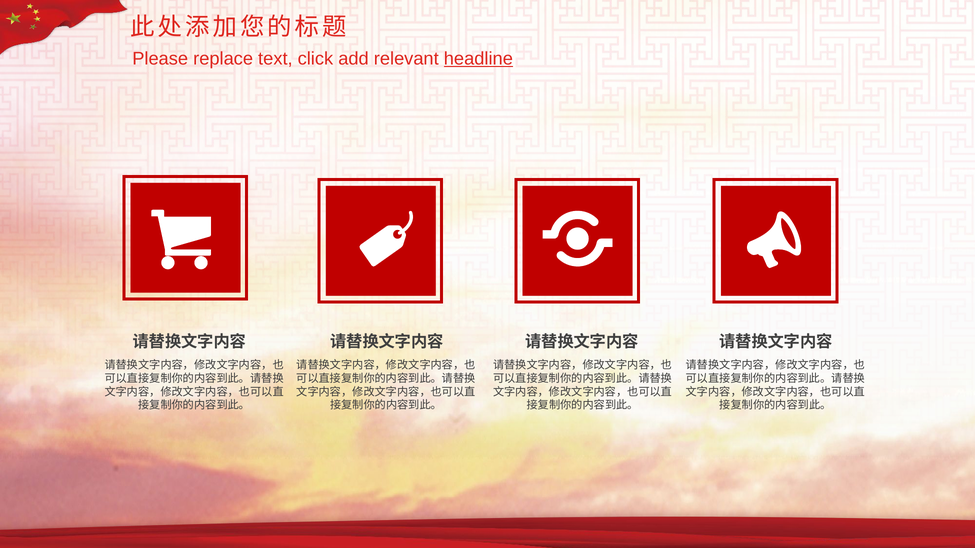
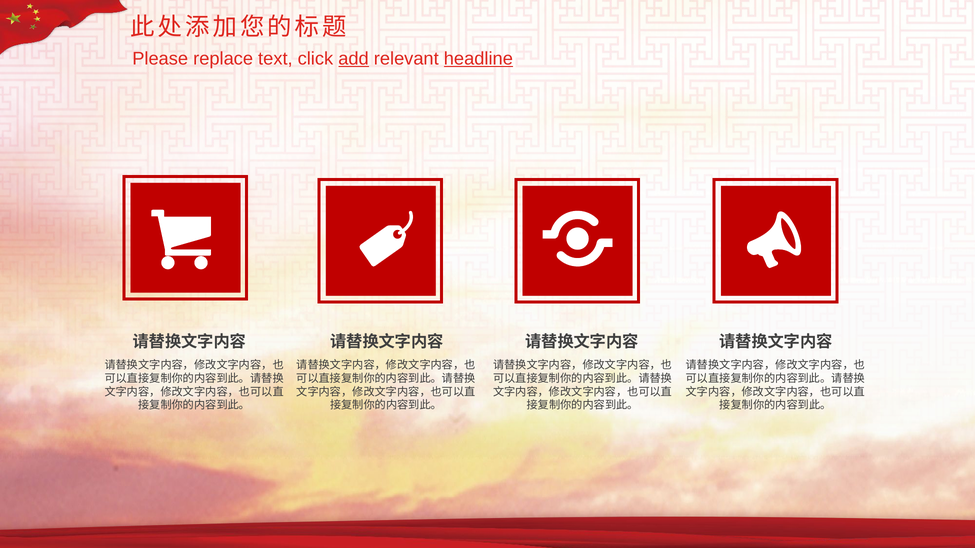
add underline: none -> present (354, 59)
